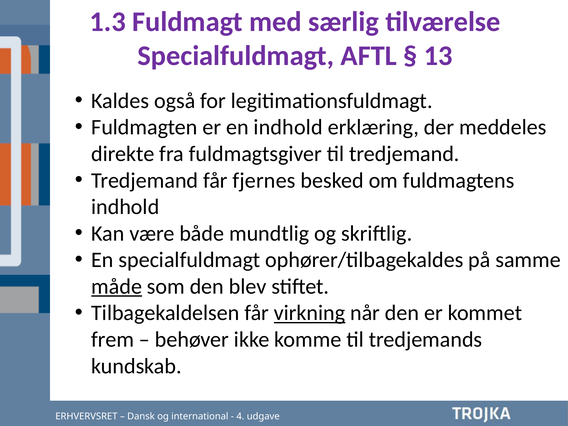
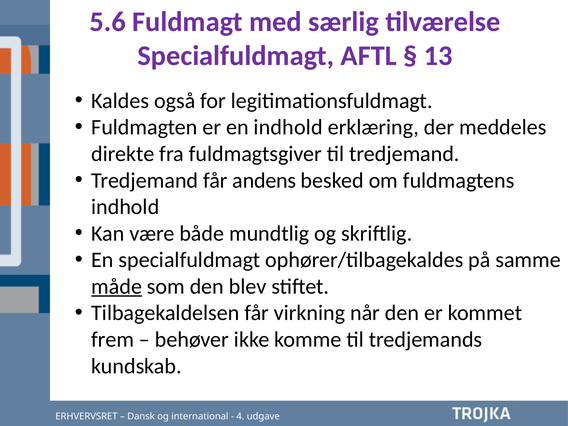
1.3: 1.3 -> 5.6 (108, 22)
fjernes: fjernes -> andens (264, 180)
virkning underline: present -> none (310, 313)
